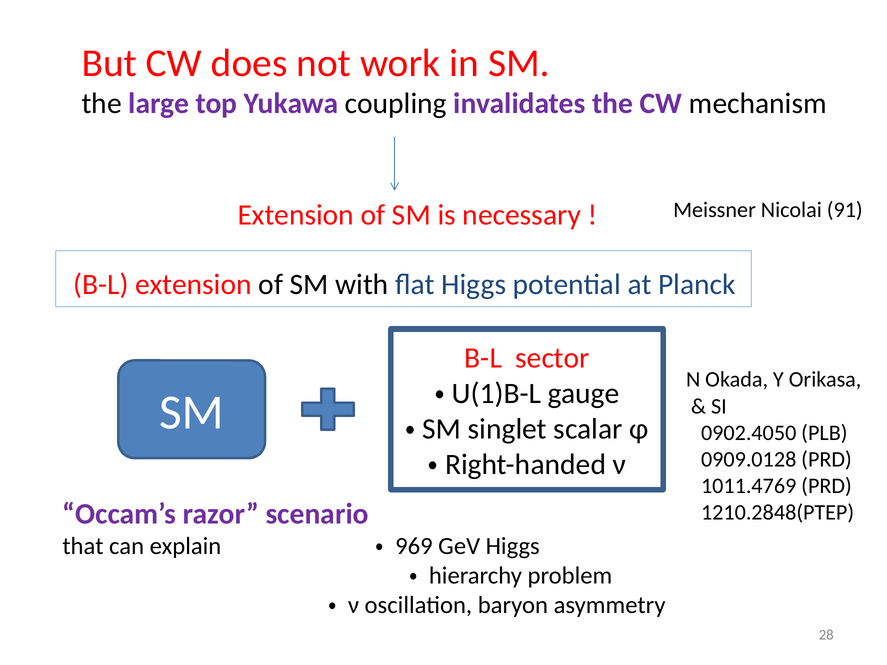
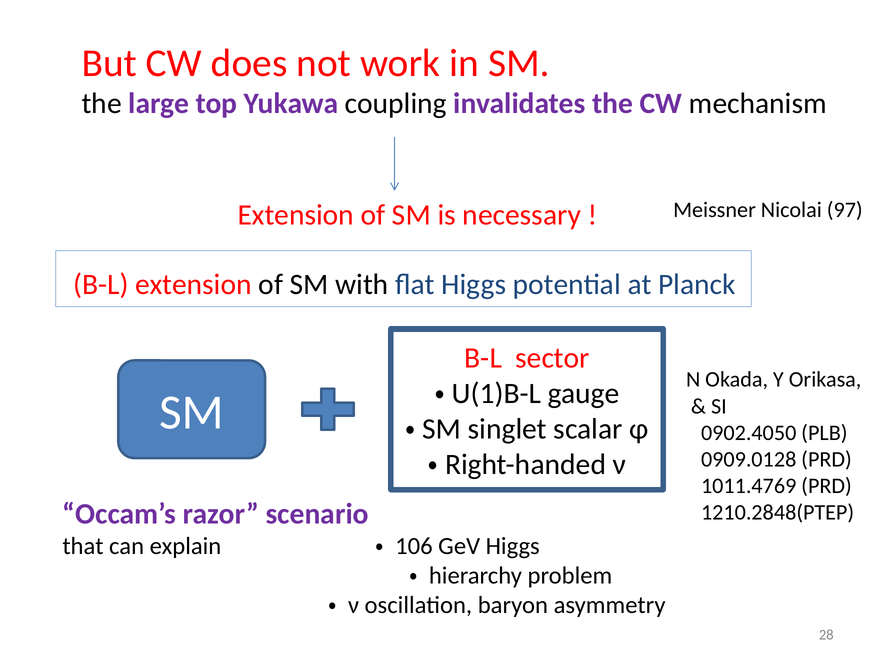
91: 91 -> 97 (845, 210)
969: 969 -> 106 (414, 546)
